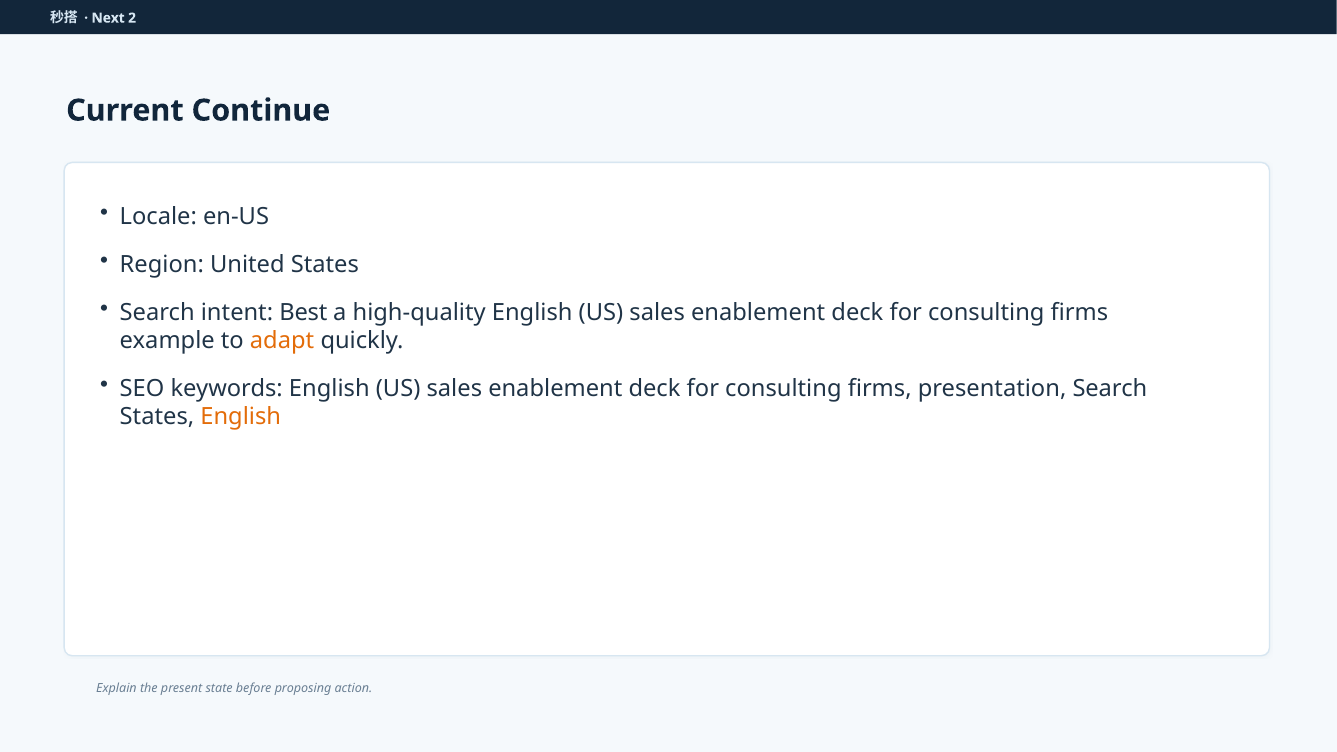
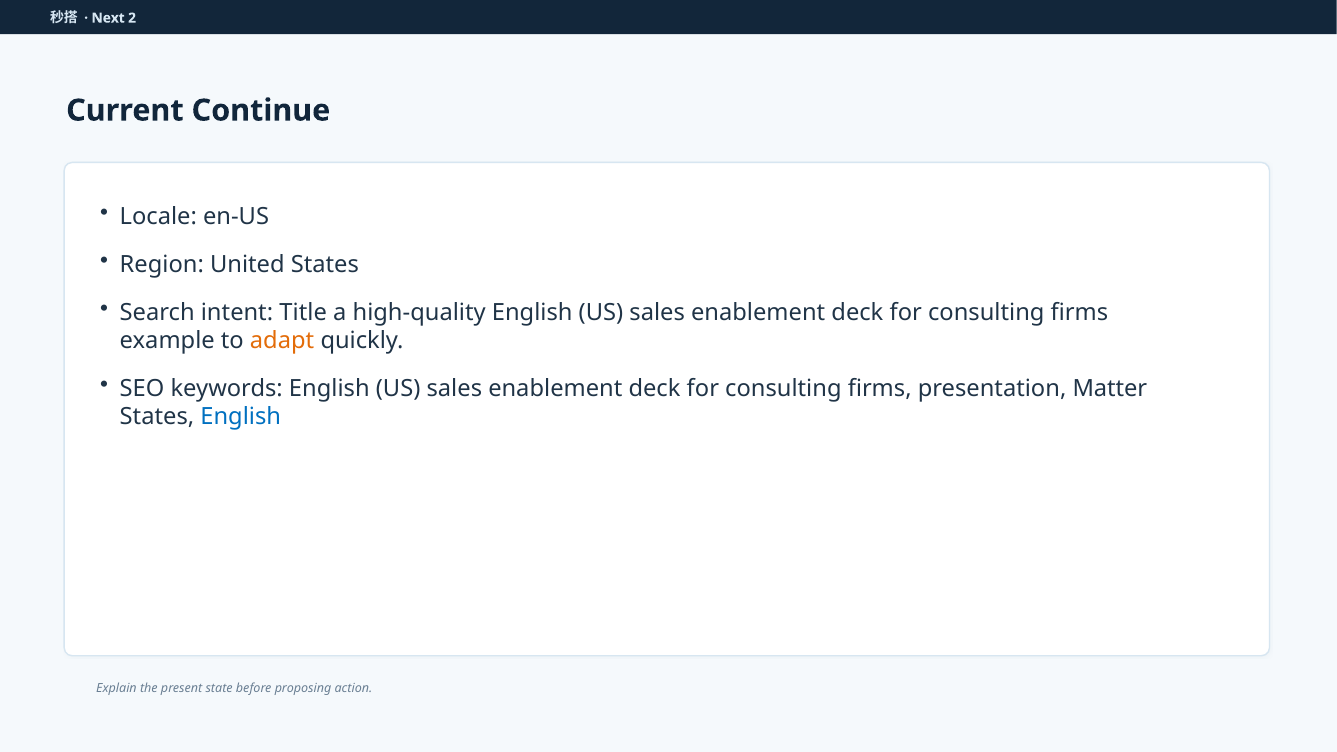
Best: Best -> Title (303, 312)
presentation Search: Search -> Matter (1110, 389)
English colour: orange -> blue (241, 417)
